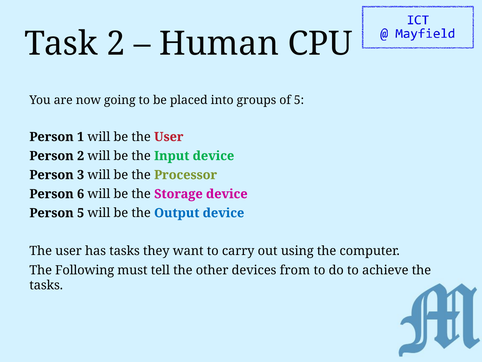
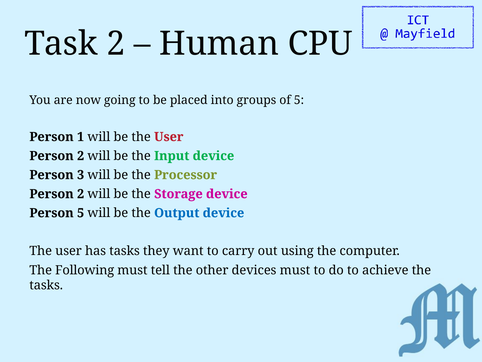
6: 6 -> 2 (81, 194)
devices from: from -> must (295, 270)
